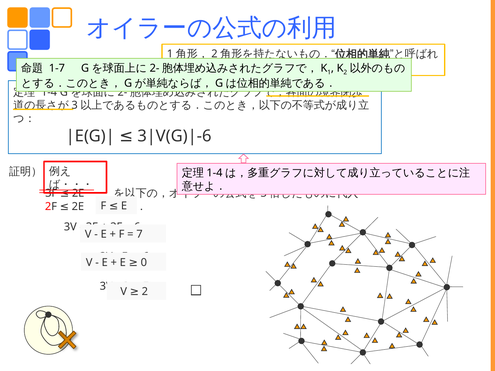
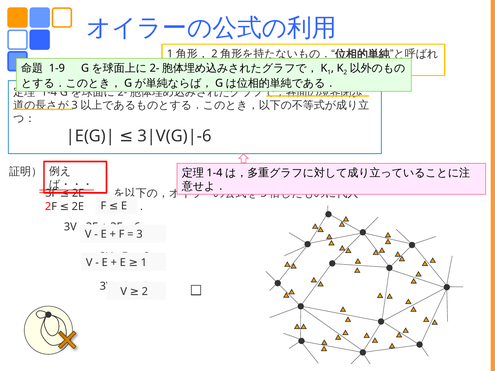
1-7: 1-7 -> 1-9 (57, 68)
7: 7 -> 3 (140, 234)
E 0: 0 -> 1 (144, 263)
